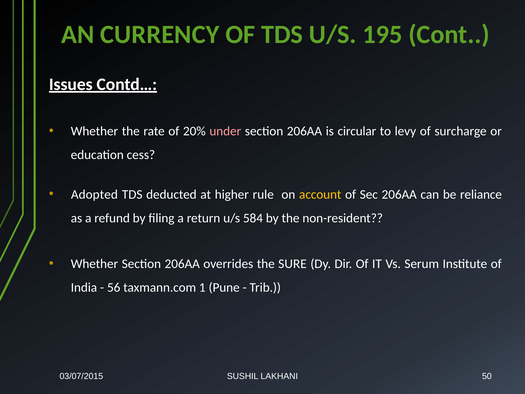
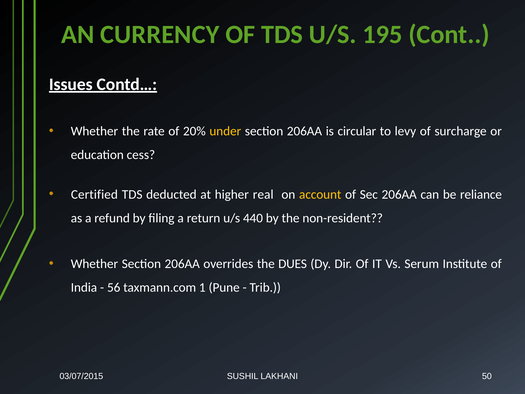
under colour: pink -> yellow (225, 131)
Adopted: Adopted -> Certified (94, 194)
rule: rule -> real (263, 194)
584: 584 -> 440 (253, 218)
SURE: SURE -> DUES (293, 264)
